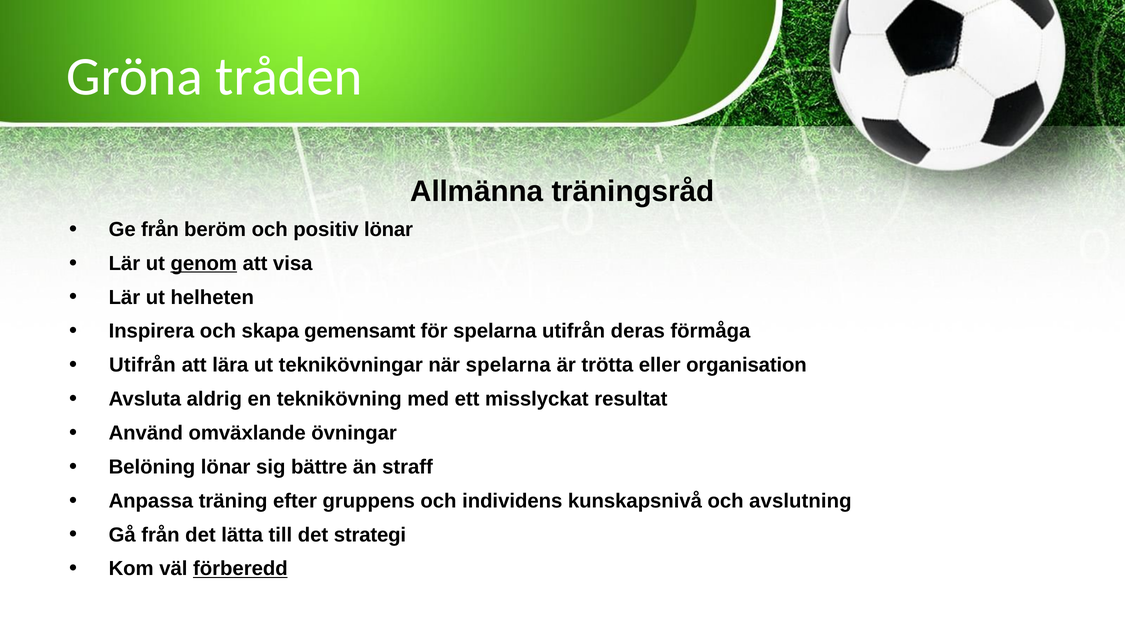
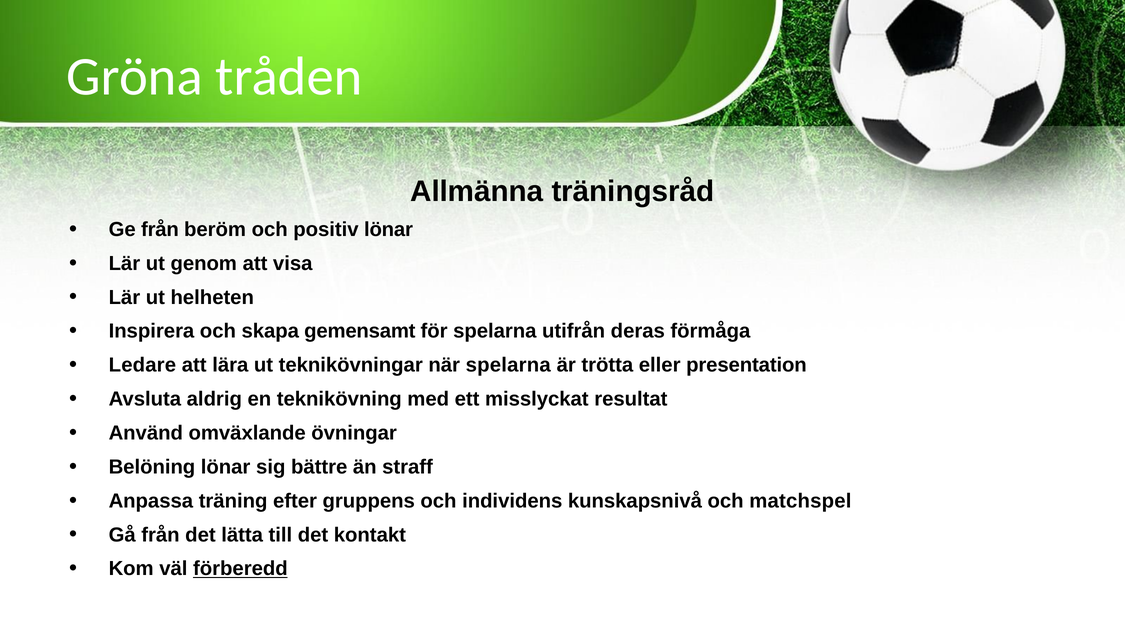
genom underline: present -> none (204, 263)
Utifrån: Utifrån -> Ledare (142, 365)
organisation: organisation -> presentation (746, 365)
avslutning: avslutning -> matchspel (800, 501)
strategi: strategi -> kontakt (370, 535)
